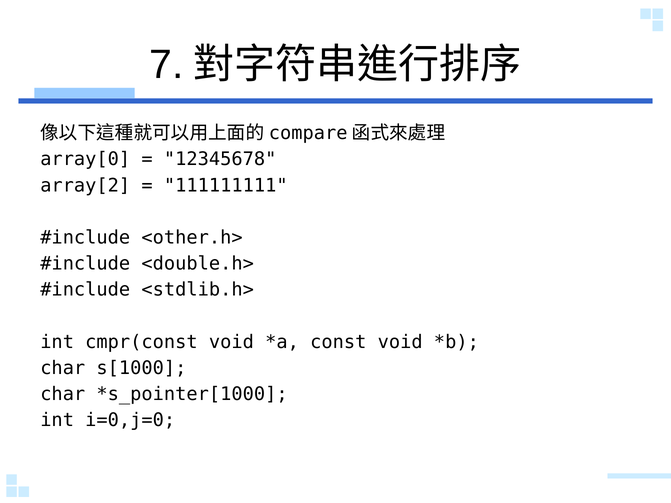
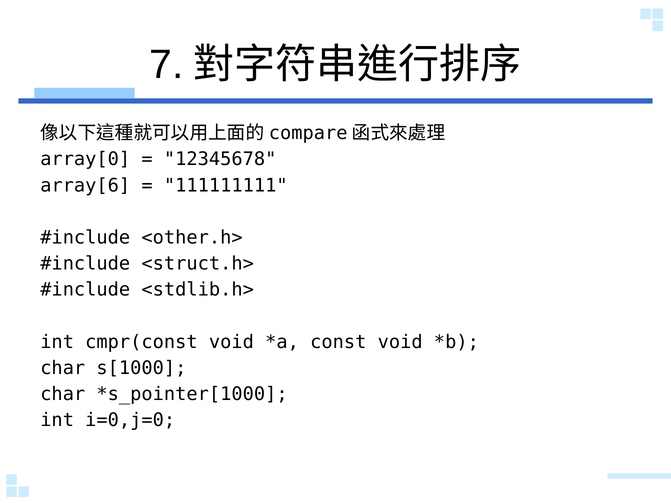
array[2: array[2 -> array[6 (85, 185)
<double.h>: <double.h> -> <struct.h> (198, 264)
